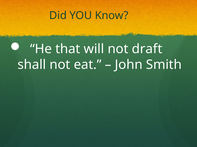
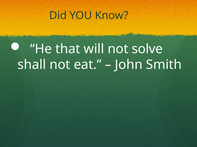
draft: draft -> solve (147, 49)
